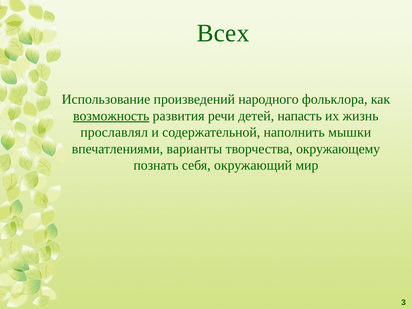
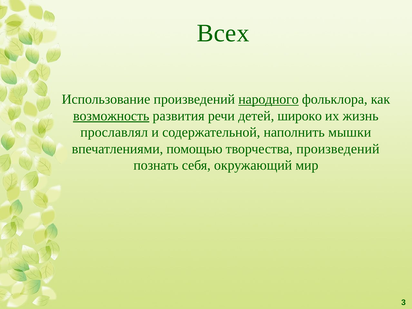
народного underline: none -> present (269, 99)
напасть: напасть -> широко (300, 116)
варианты: варианты -> помощью (194, 149)
творчества окружающему: окружающему -> произведений (338, 149)
